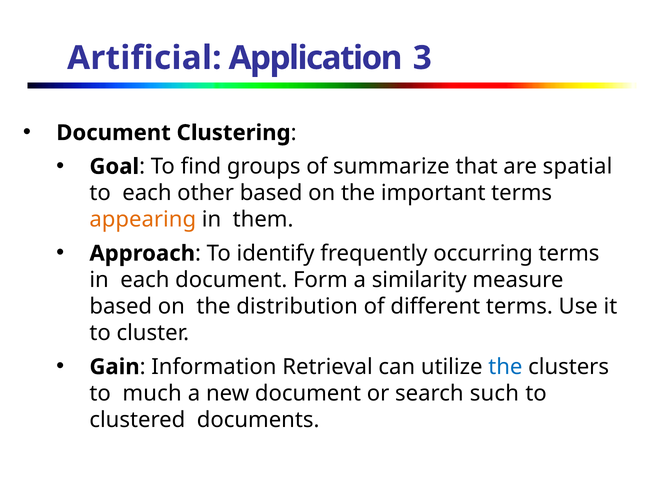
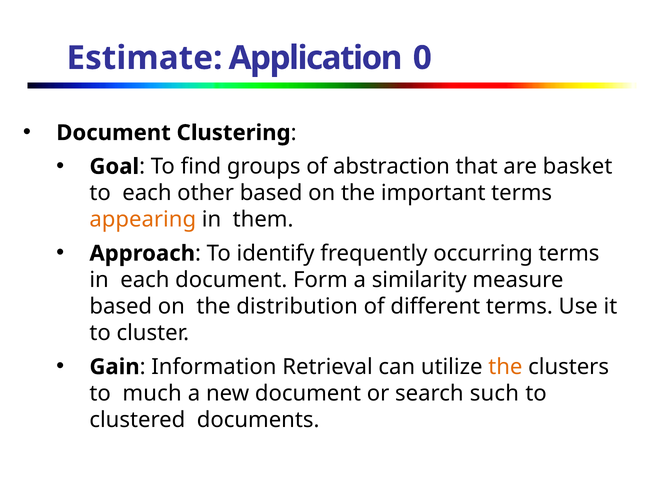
Artificial: Artificial -> Estimate (144, 58)
3: 3 -> 0 (422, 58)
summarize: summarize -> abstraction (391, 167)
spatial: spatial -> basket (578, 167)
the colour: blue -> orange (505, 367)
